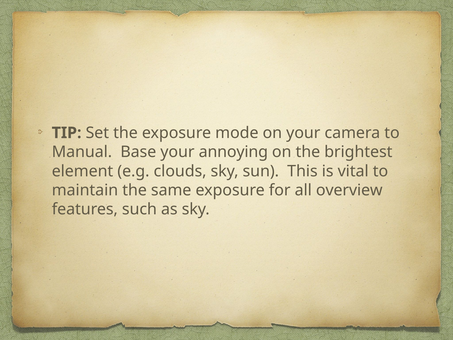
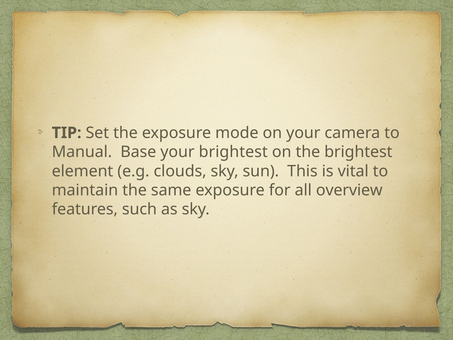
your annoying: annoying -> brightest (233, 152)
